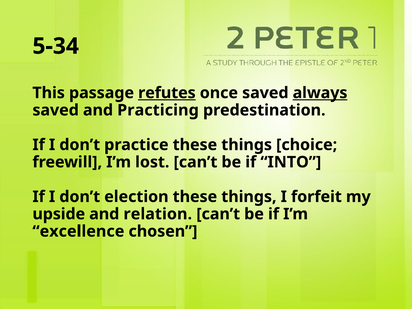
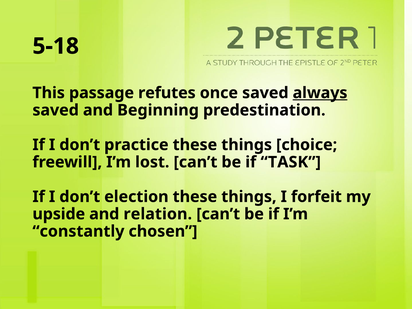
5-34: 5-34 -> 5-18 (56, 46)
refutes underline: present -> none (167, 93)
Practicing: Practicing -> Beginning (158, 110)
INTO: INTO -> TASK (291, 162)
excellence: excellence -> constantly (78, 231)
